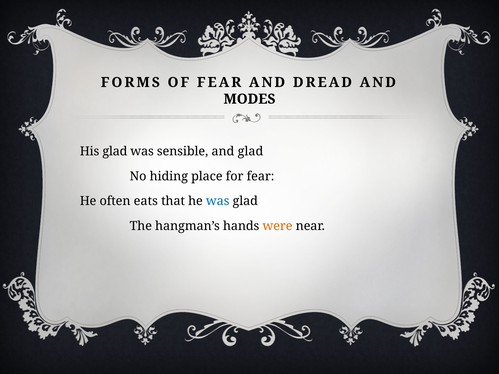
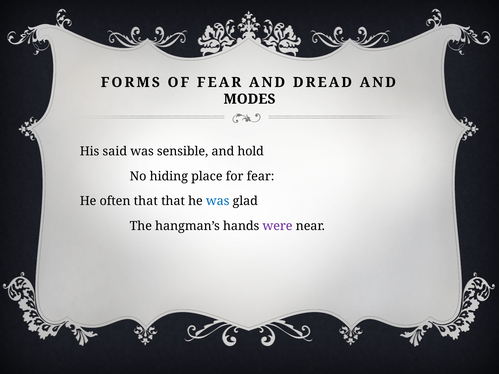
His glad: glad -> said (115, 151)
and glad: glad -> hold (251, 151)
often eats: eats -> that (146, 201)
were colour: orange -> purple (278, 226)
